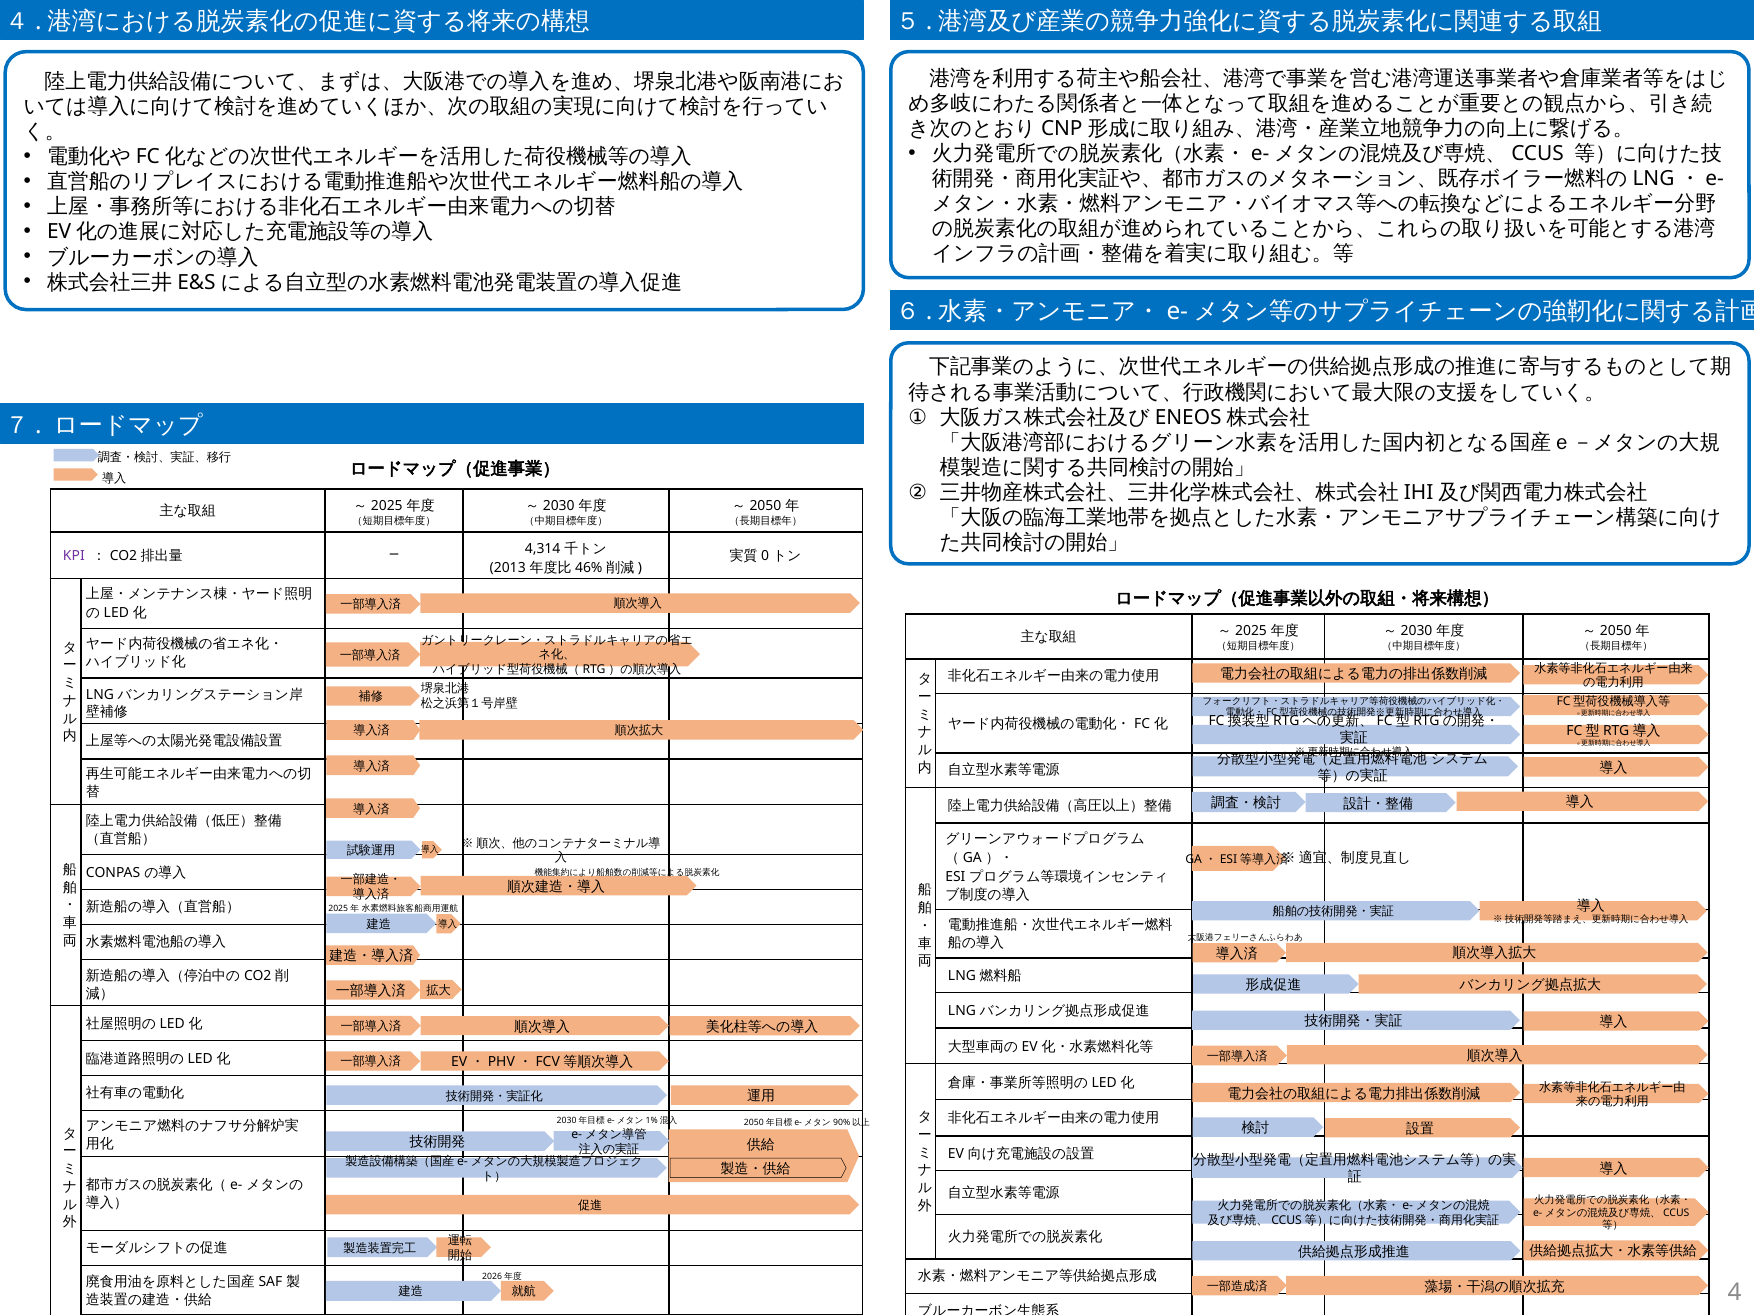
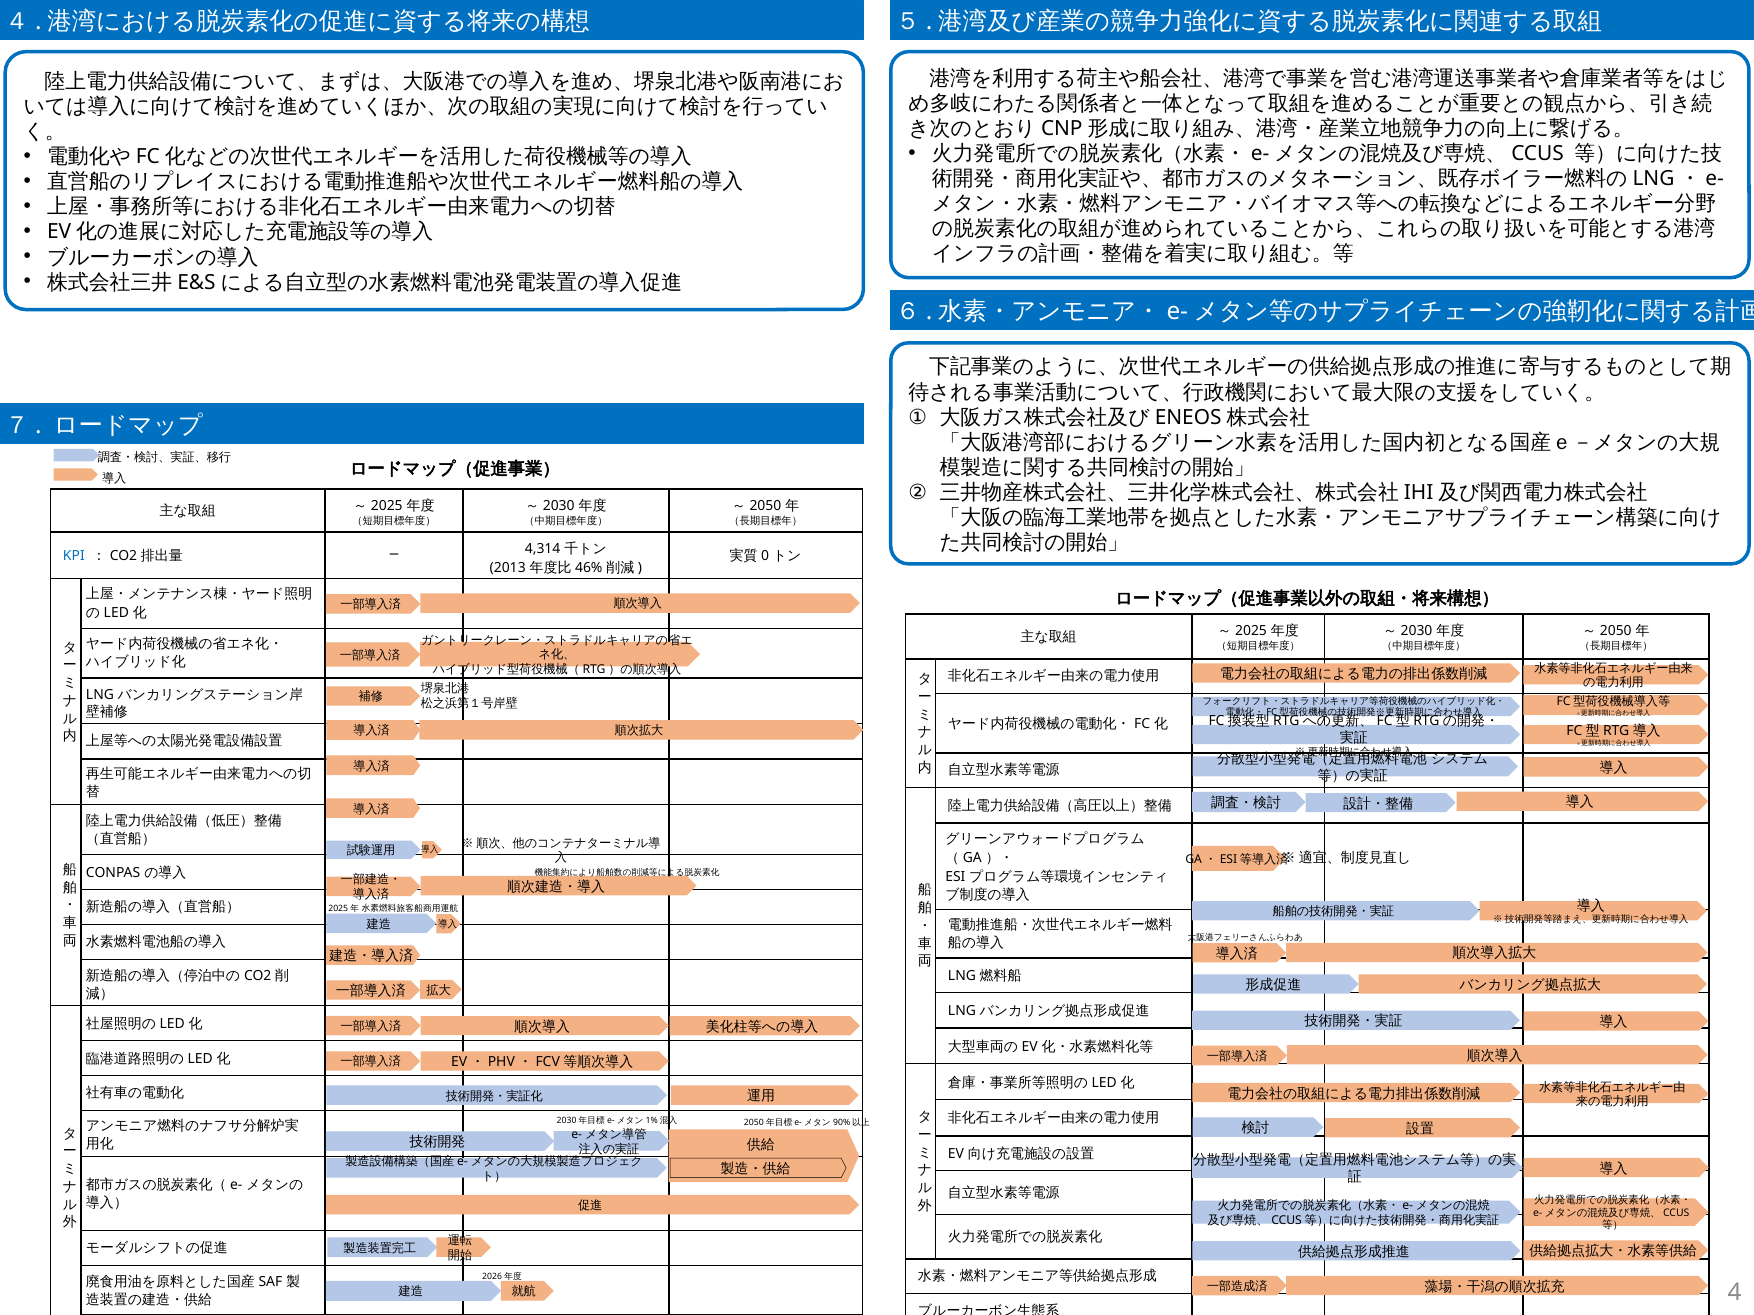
KPI colour: purple -> blue (74, 556)
